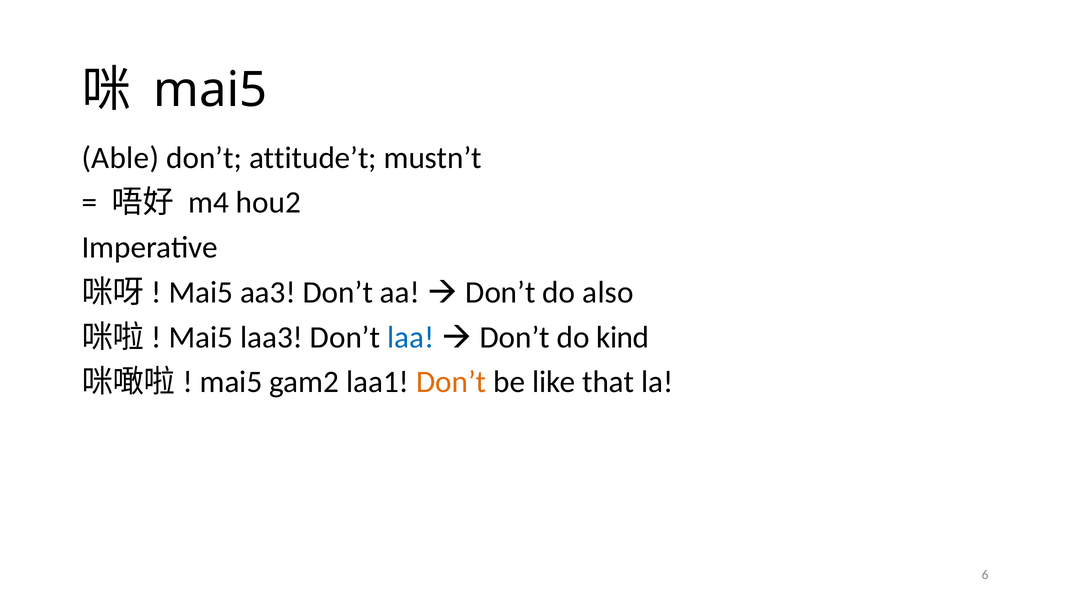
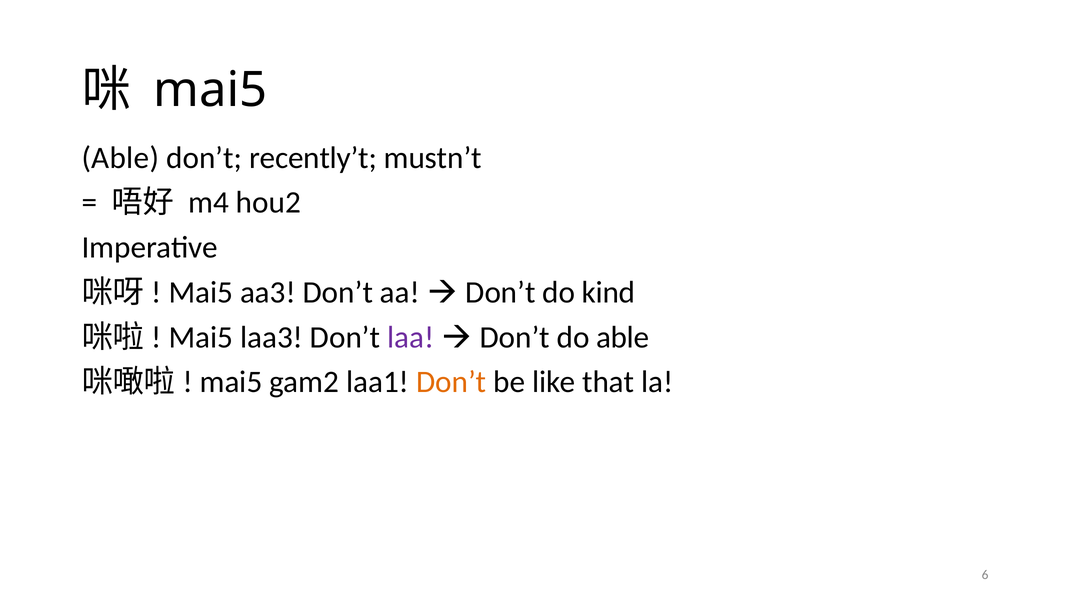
attitude’t: attitude’t -> recently’t (313, 158)
also: also -> kind (608, 292)
laa colour: blue -> purple (411, 337)
do kind: kind -> able (623, 337)
